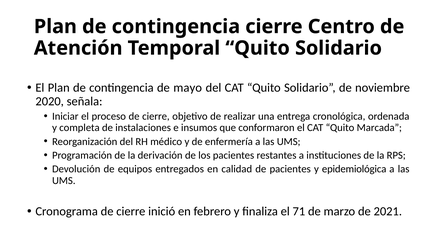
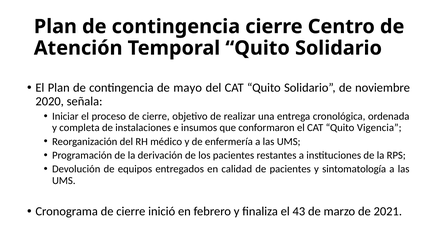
Marcada: Marcada -> Vigencia (379, 128)
epidemiológica: epidemiológica -> sintomatología (354, 169)
71: 71 -> 43 (299, 211)
